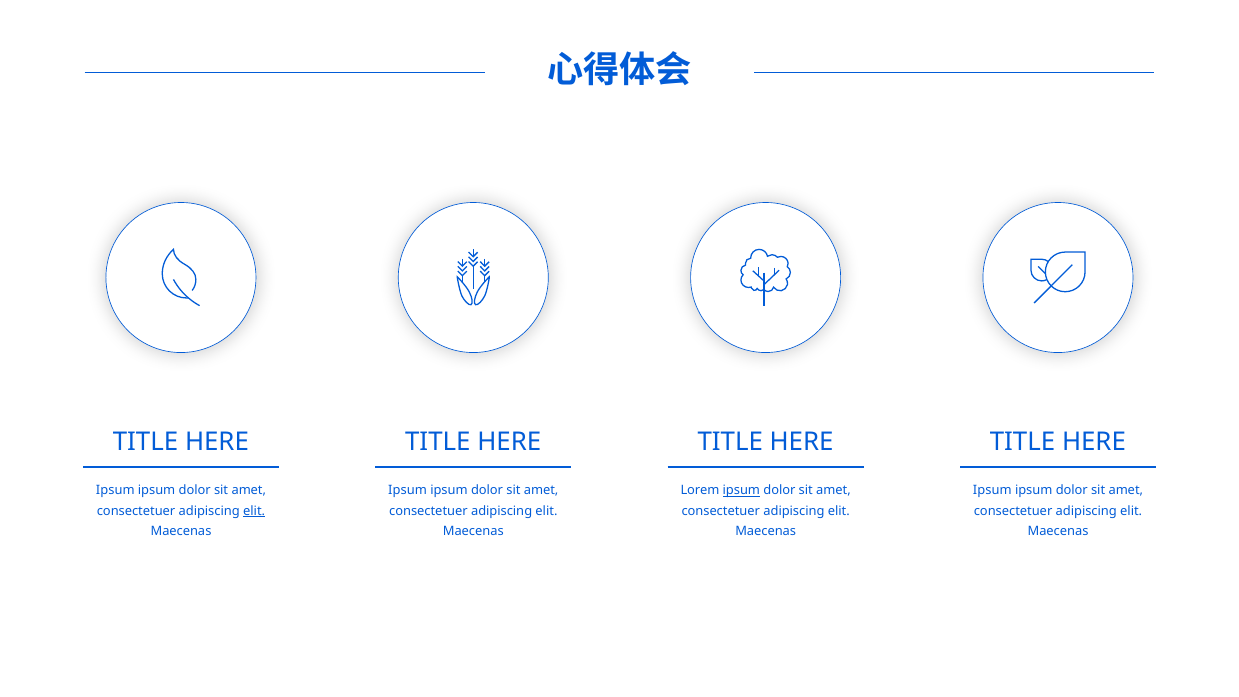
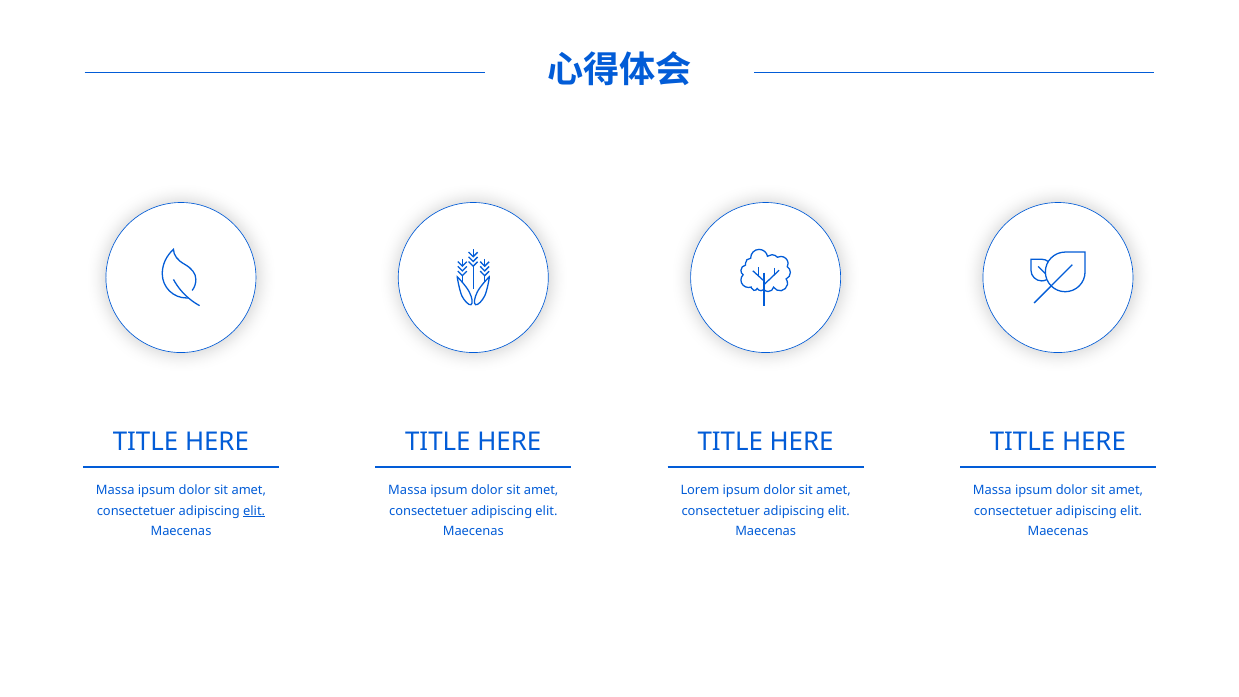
Ipsum: Ipsum -> Massa (115, 491)
Ipsum: Ipsum -> Massa (408, 491)
ipsum underline: present -> none (741, 491)
Ipsum: Ipsum -> Massa (992, 491)
